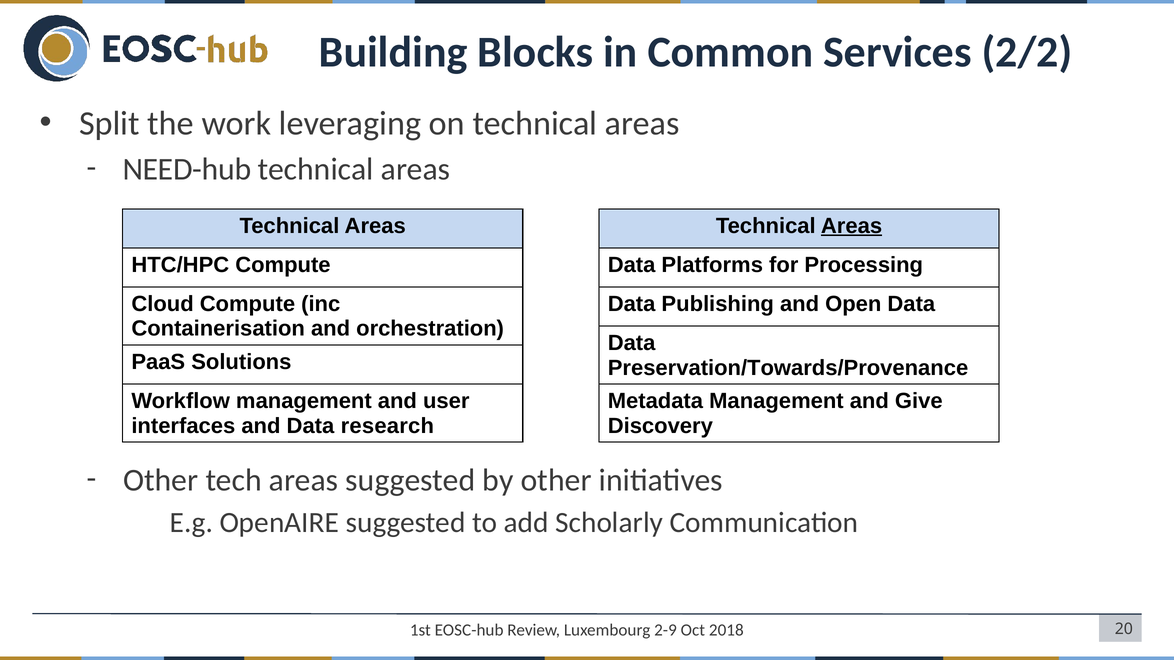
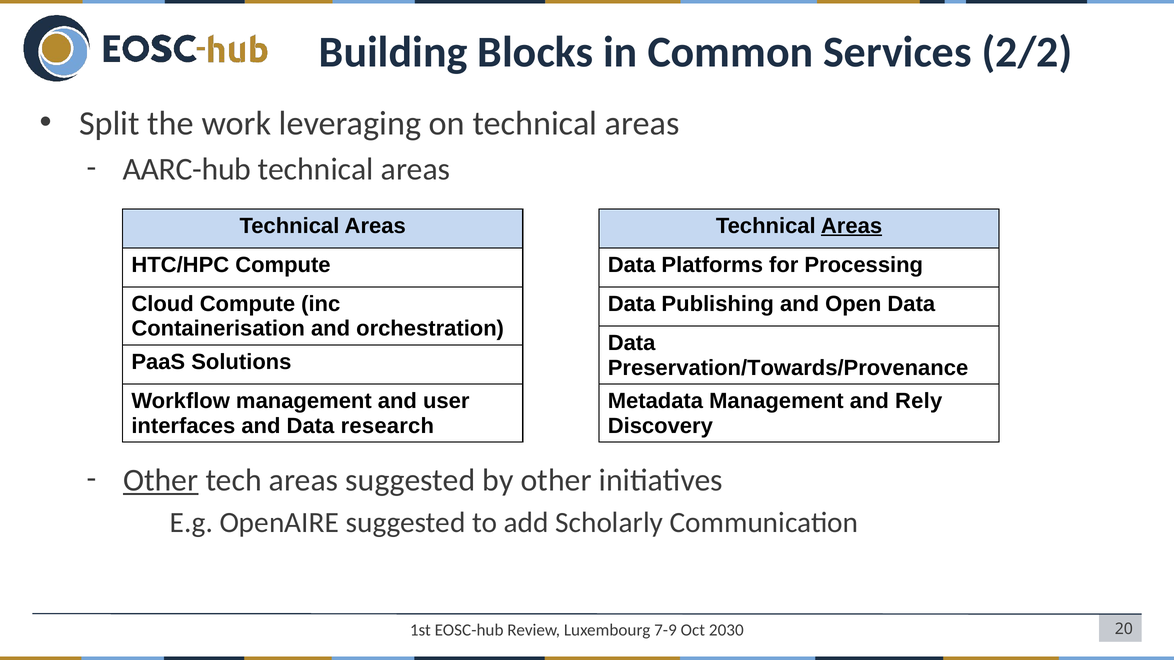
NEED-hub: NEED-hub -> AARC-hub (187, 169)
Give: Give -> Rely (919, 401)
Other underline: none -> present (161, 481)
2-9: 2-9 -> 7-9 (665, 630)
2018: 2018 -> 2030 (726, 630)
